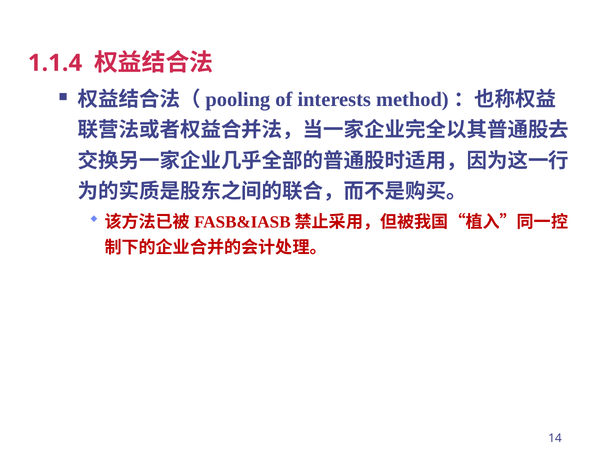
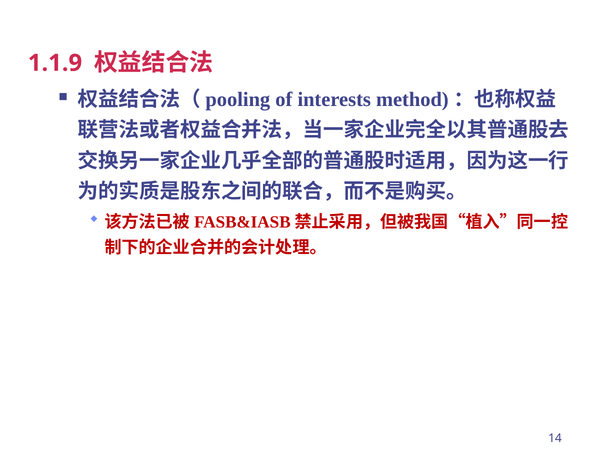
1.1.4: 1.1.4 -> 1.1.9 (55, 63)
